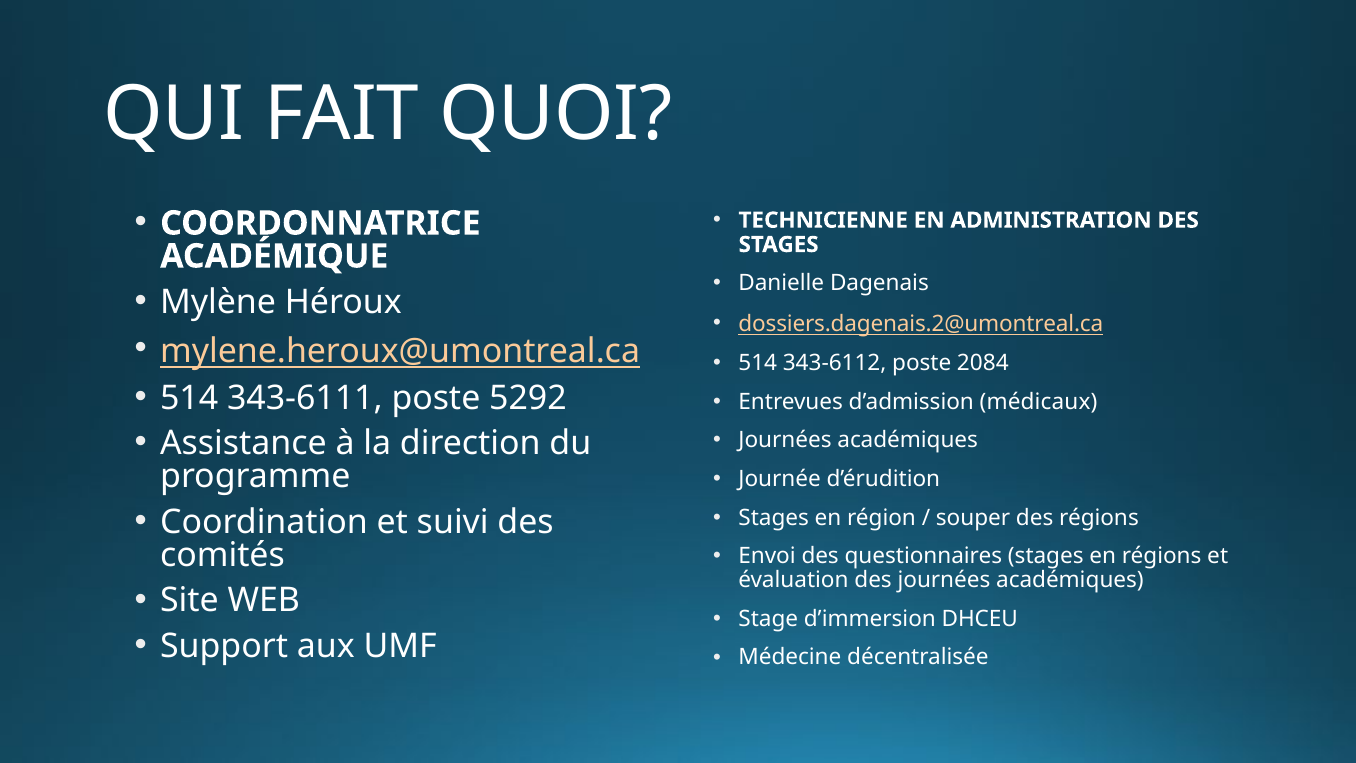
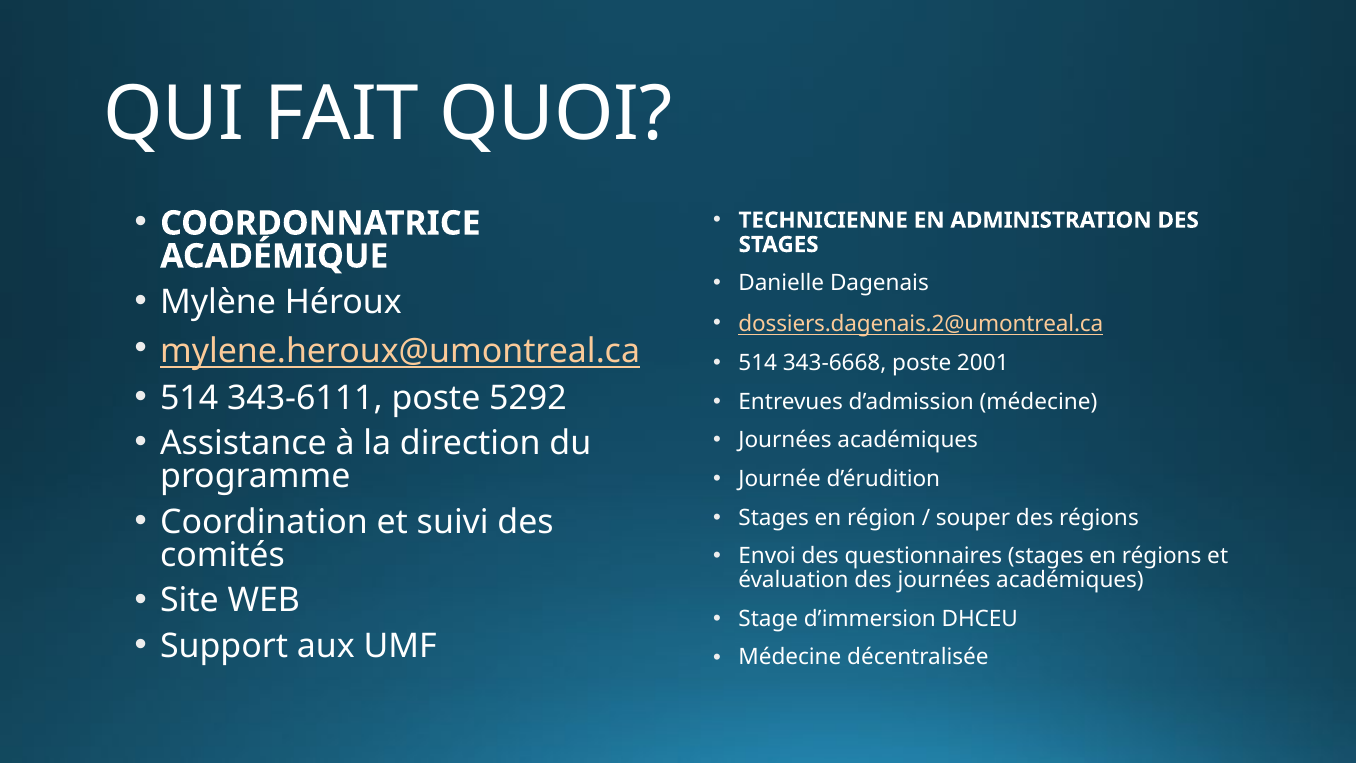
343-6112: 343-6112 -> 343-6668 (835, 363)
2084: 2084 -> 2001 (983, 363)
d’admission médicaux: médicaux -> médecine (1039, 402)
